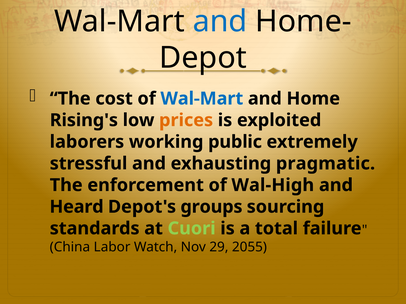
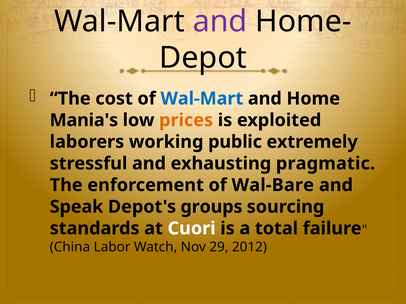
and colour: blue -> purple (220, 21)
Rising's: Rising's -> Mania's (84, 120)
Wal-High: Wal-High -> Wal-Bare (273, 185)
Heard: Heard -> Speak (77, 207)
Cuori colour: light green -> white (192, 229)
2055: 2055 -> 2012 (249, 247)
